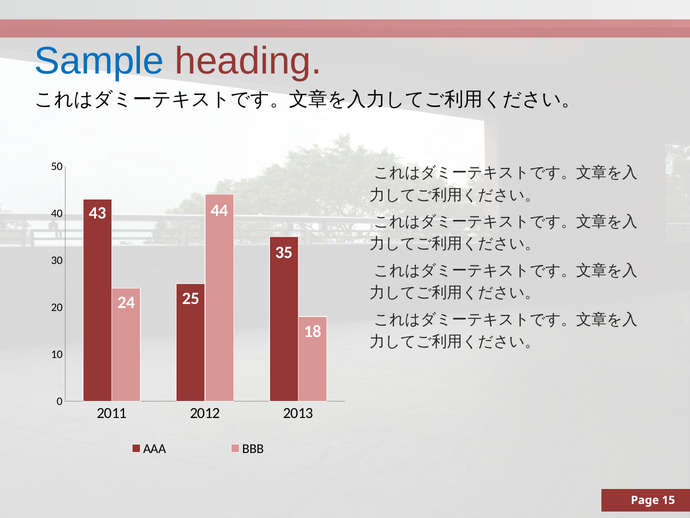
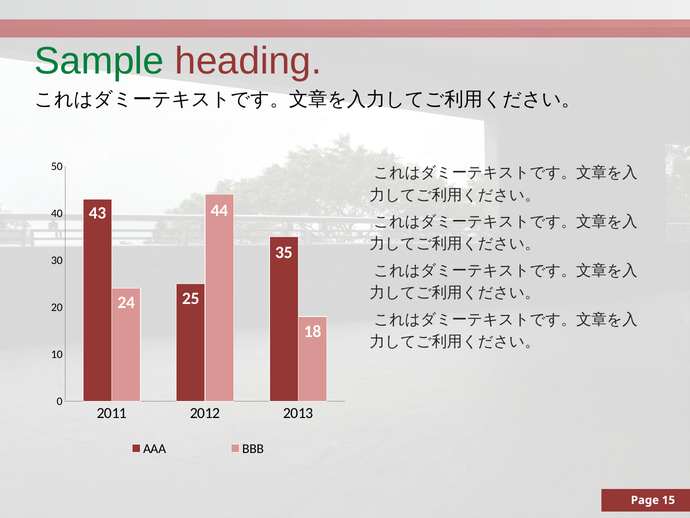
Sample colour: blue -> green (99, 61)
